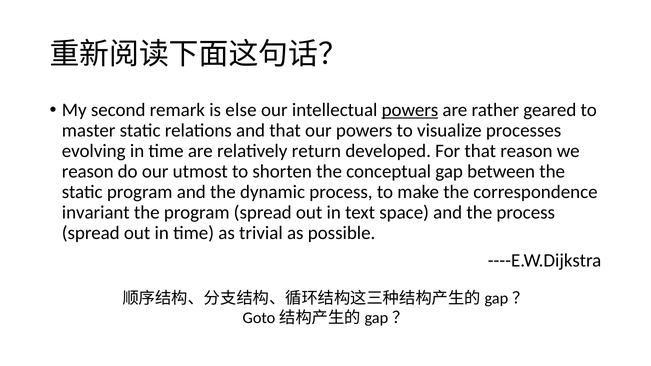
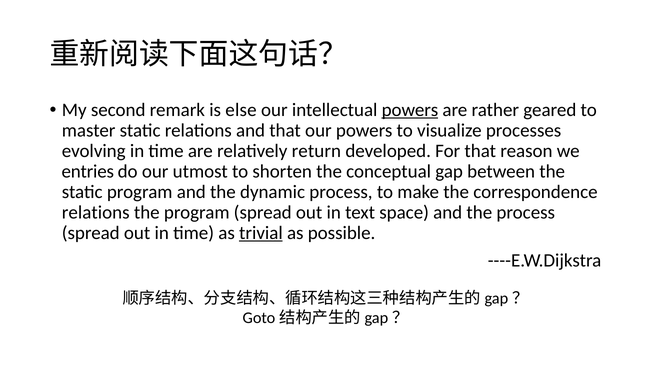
reason: reason -> entries (88, 172)
invariant: invariant -> relations (96, 213)
trivial underline: none -> present (261, 233)
